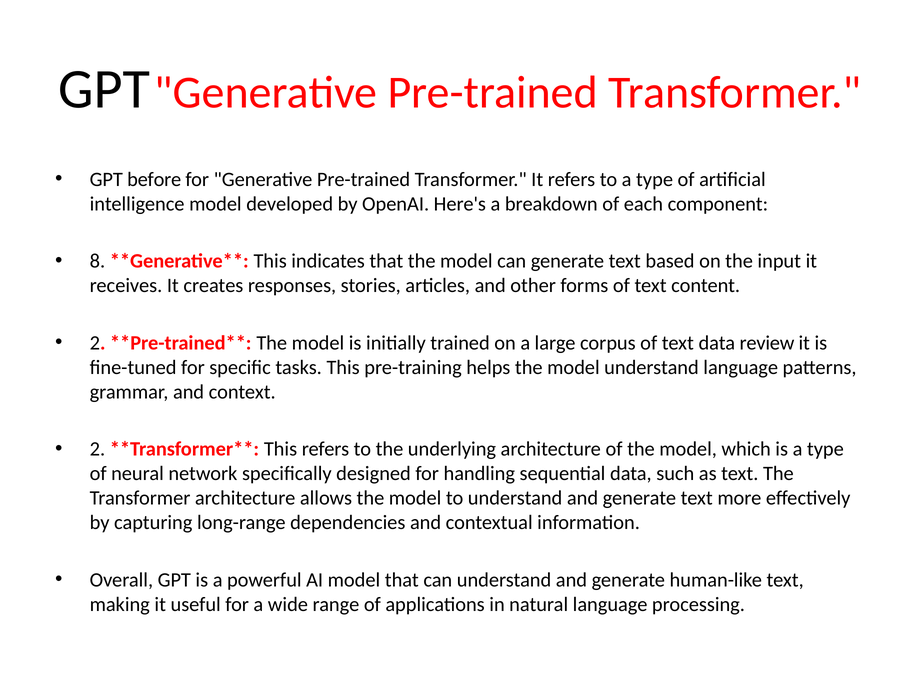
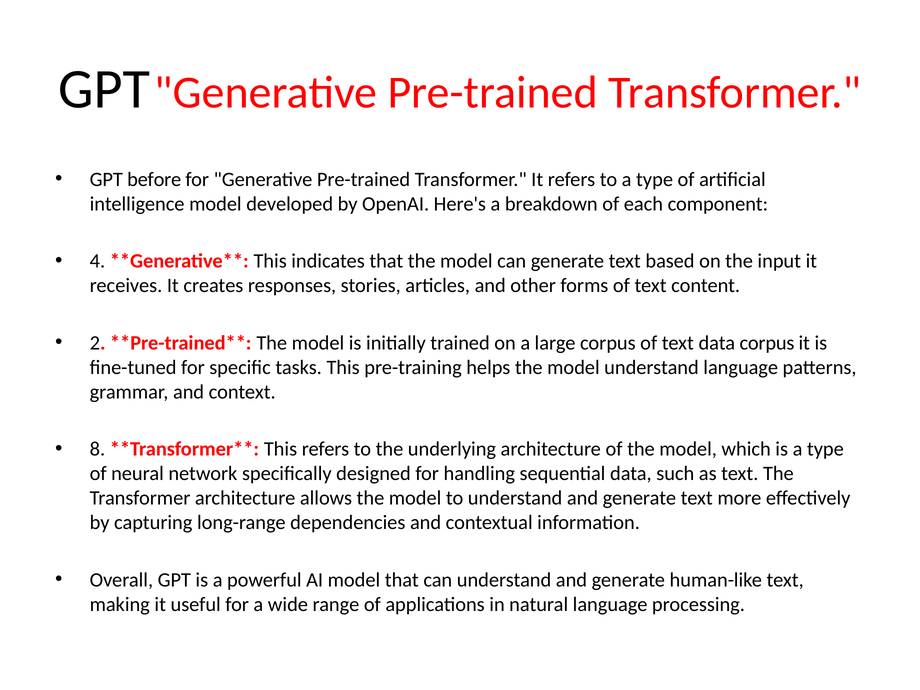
8: 8 -> 4 (97, 261)
data review: review -> corpus (767, 343)
2: 2 -> 8 (97, 449)
